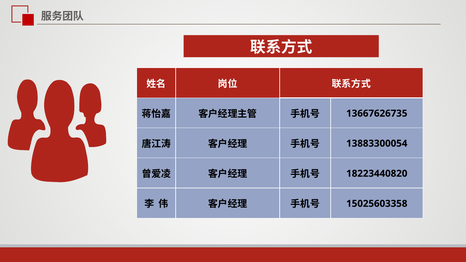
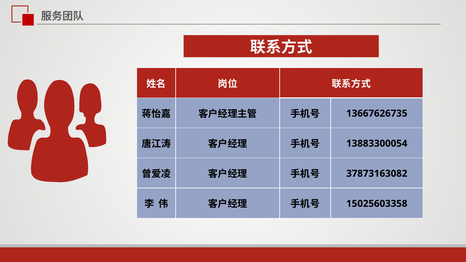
18223440820: 18223440820 -> 37873163082 (377, 174)
